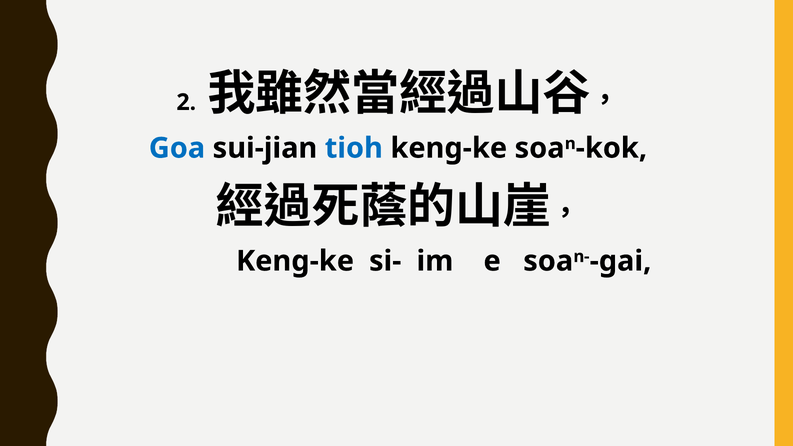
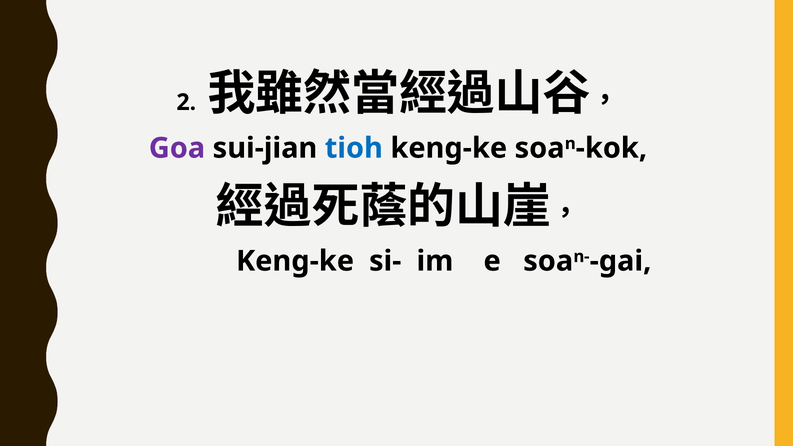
Goa colour: blue -> purple (177, 148)
